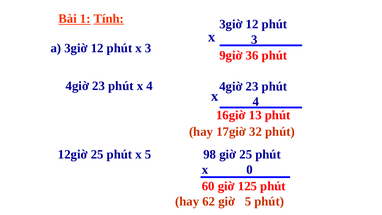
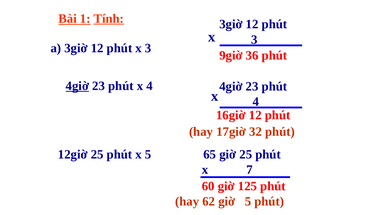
4giờ underline: none -> present (77, 86)
16giờ 13: 13 -> 12 (255, 115)
98: 98 -> 65 (210, 154)
0: 0 -> 7 (250, 169)
